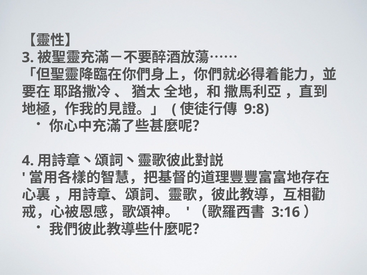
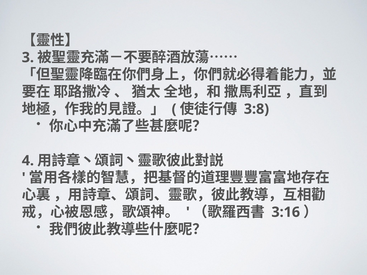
9:8: 9:8 -> 3:8 (256, 109)
